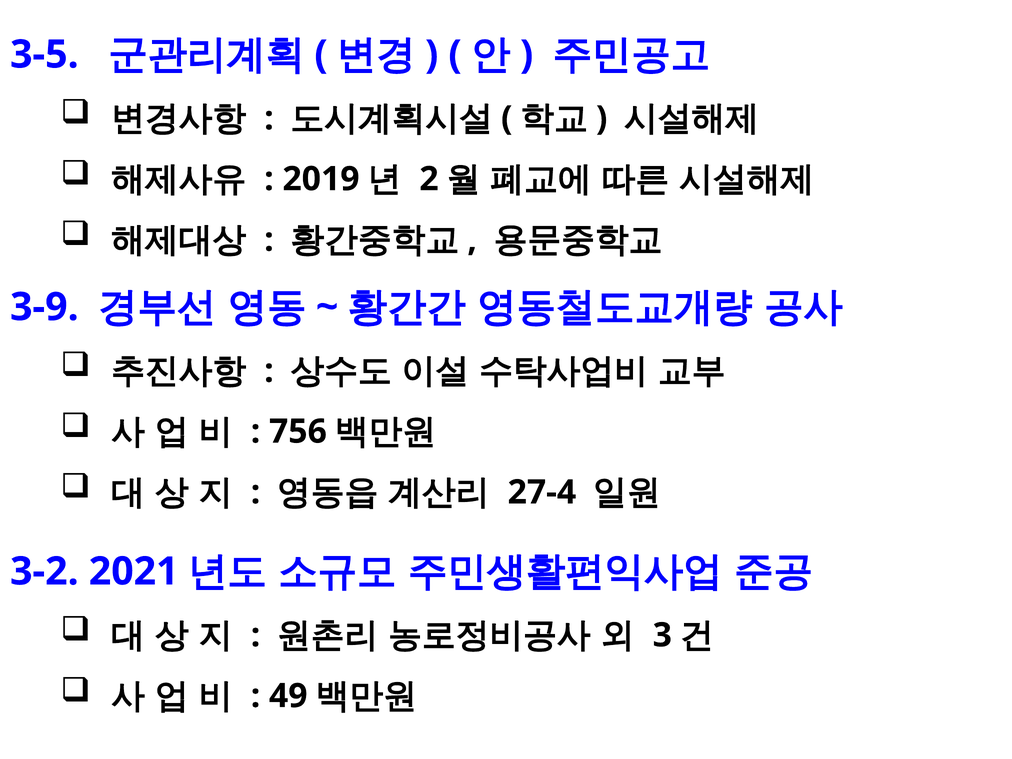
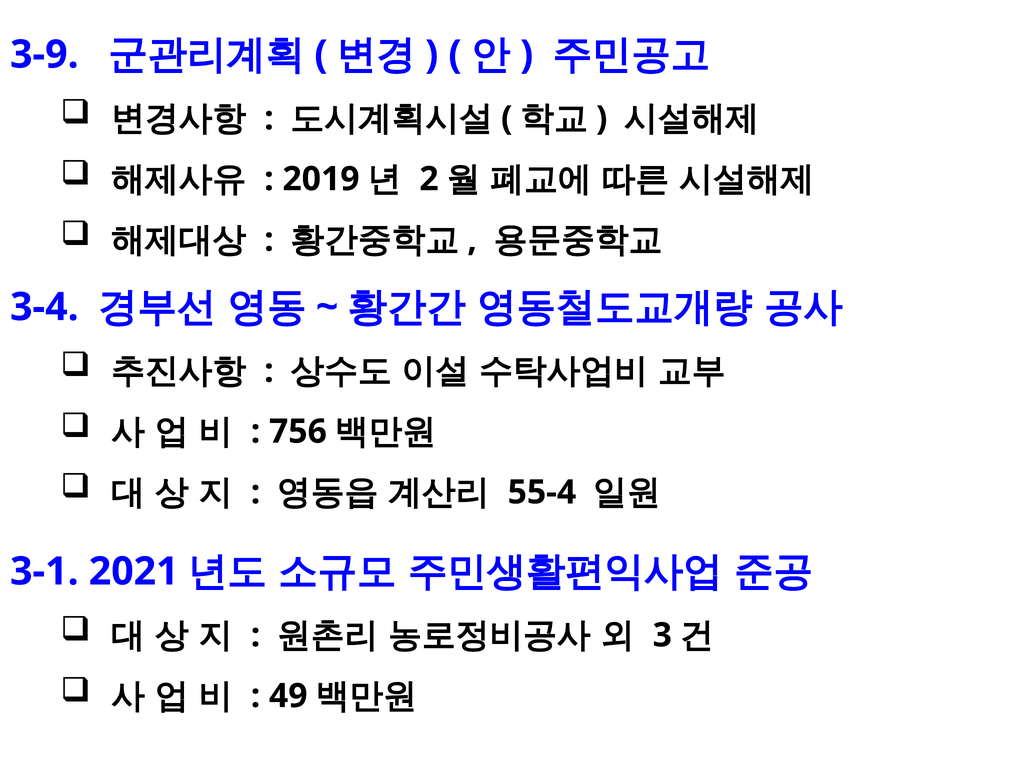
3-5: 3-5 -> 3-9 (44, 55)
3-9: 3-9 -> 3-4 (44, 307)
27-4: 27-4 -> 55-4 (542, 492)
3-2: 3-2 -> 3-1 (44, 572)
